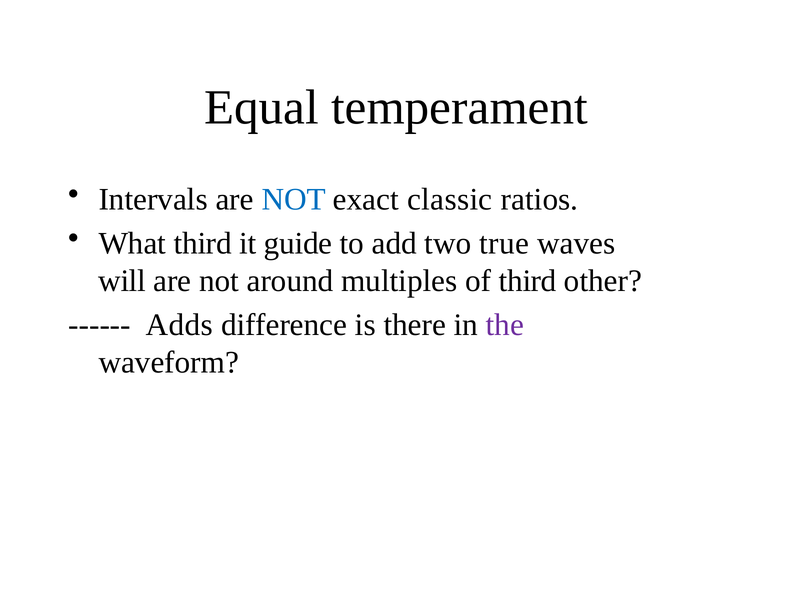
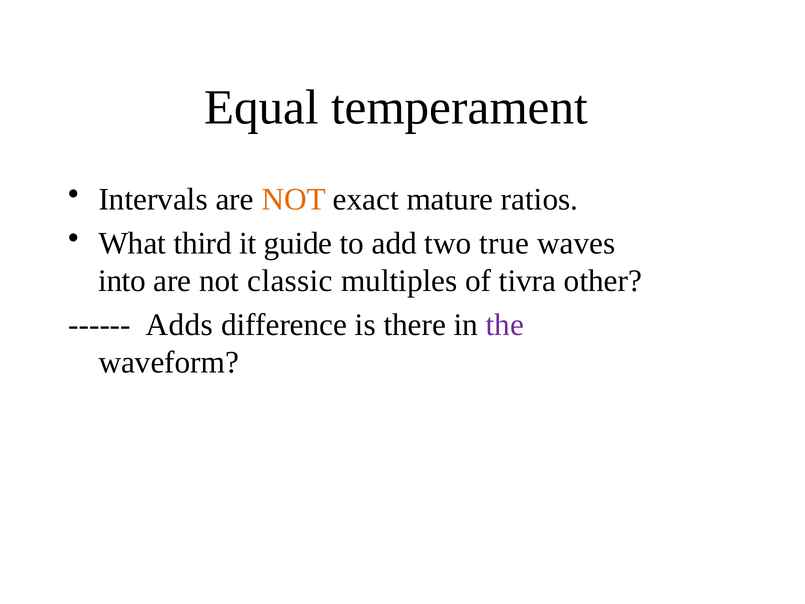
NOT colour: blue -> orange (294, 199)
classic: classic -> mature (450, 199)
will: will -> into (122, 281)
around: around -> classic (290, 281)
of third: third -> tivra (528, 281)
